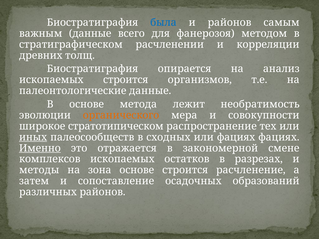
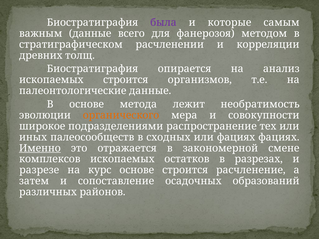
была colour: blue -> purple (163, 23)
и районов: районов -> которые (230, 23)
стратотипическом: стратотипическом -> подразделениями (116, 126)
иных underline: present -> none (33, 137)
методы: методы -> разрезе (39, 170)
зона: зона -> курс (100, 170)
